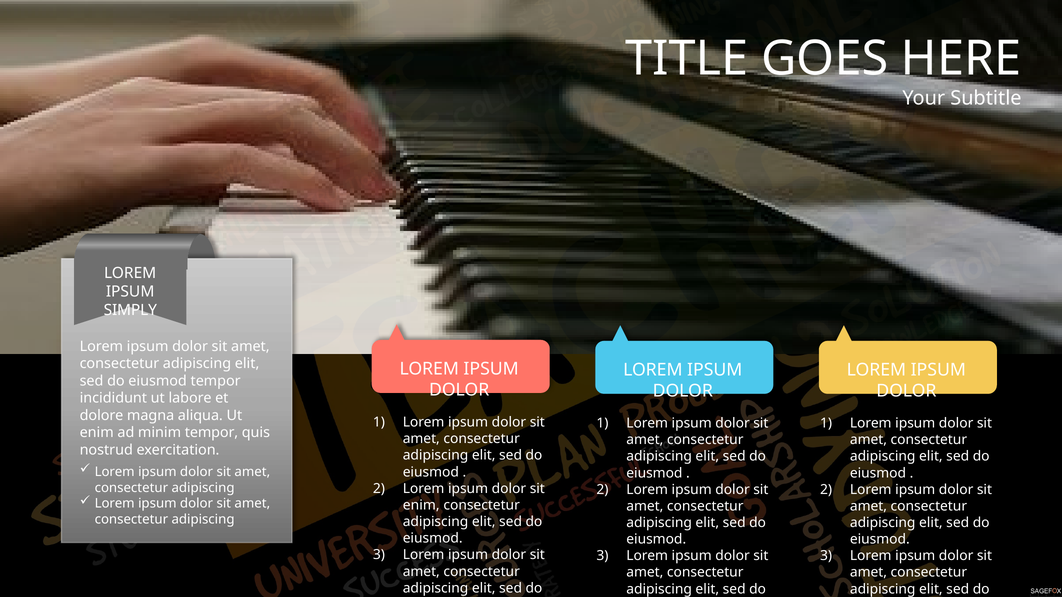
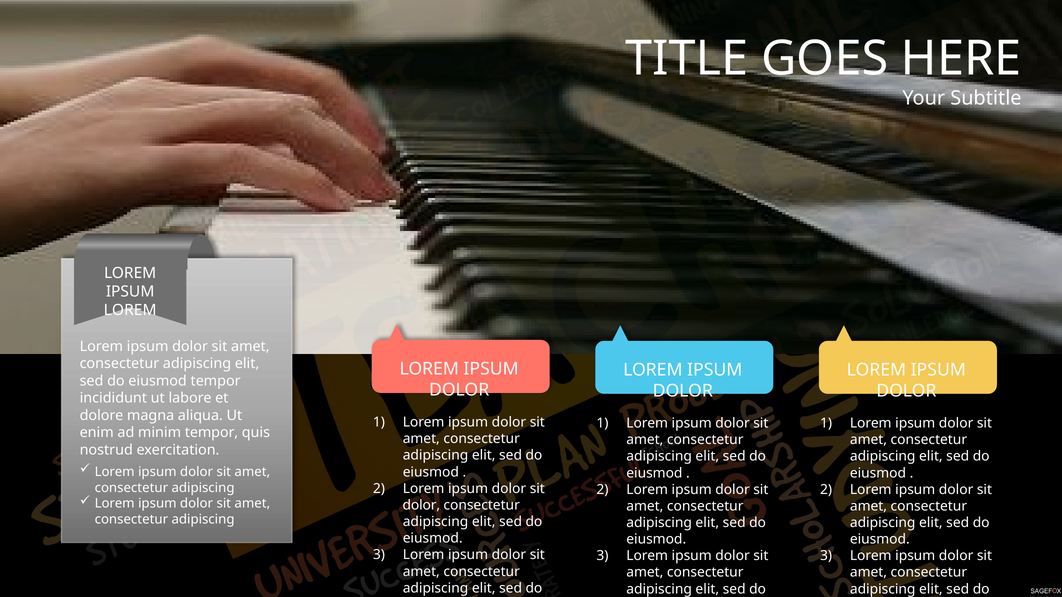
SIMPLY: SIMPLY -> LOREM (130, 311)
enim: enim -> dolor (421, 505)
